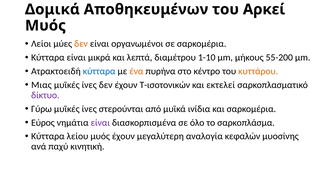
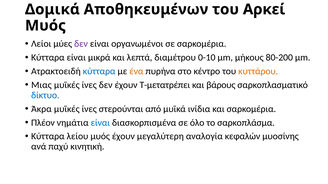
δεν colour: orange -> purple (81, 44)
1-10: 1-10 -> 0-10 (207, 58)
55-200: 55-200 -> 80-200 (279, 58)
Τ-ισοτονικών: Τ-ισοτονικών -> Τ-μετατρέπει (165, 85)
εκτελεί: εκτελεί -> βάρους (221, 85)
δίκτυο colour: purple -> blue (45, 95)
Γύρω: Γύρω -> Άκρα (41, 109)
Εύρος: Εύρος -> Πλέον (43, 123)
είναι colour: purple -> blue (100, 123)
